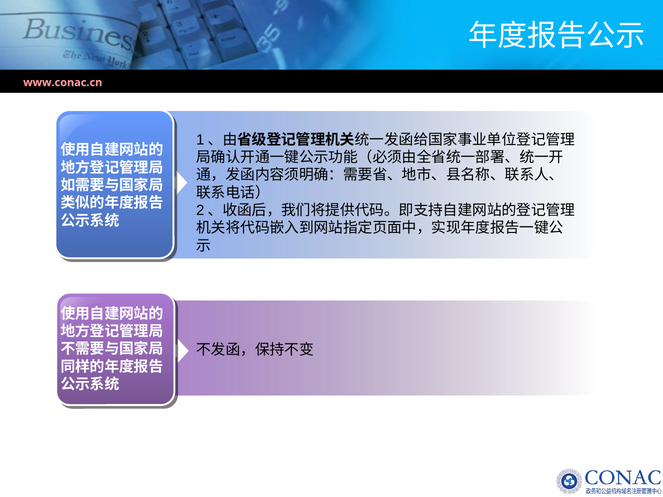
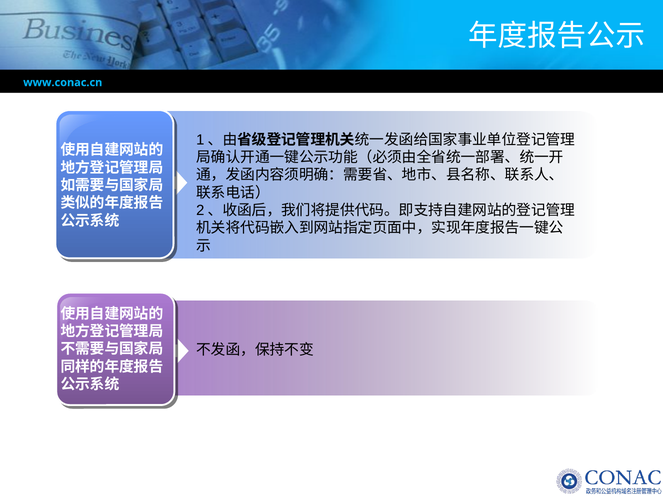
www.conac.cn colour: pink -> light blue (63, 83)
